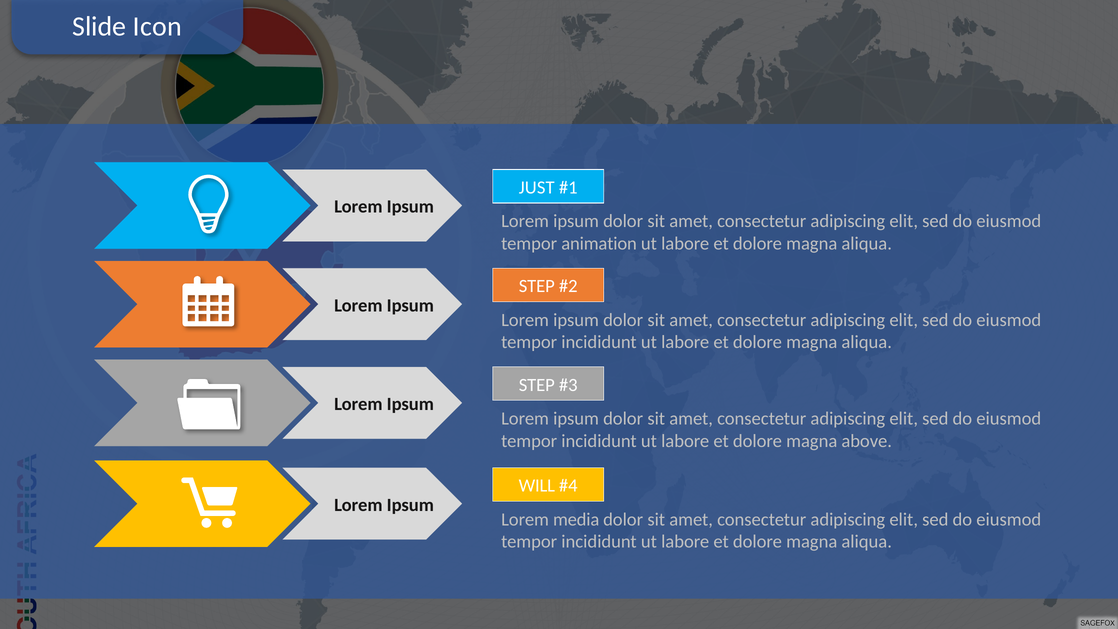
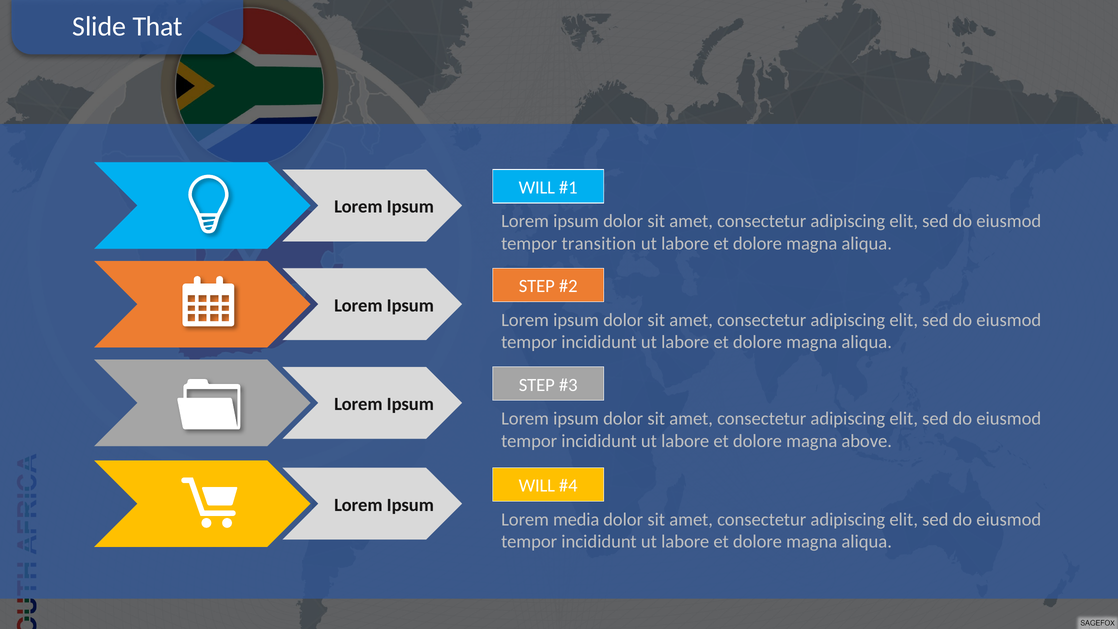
Icon: Icon -> That (158, 26)
JUST: JUST -> WILL (537, 188)
animation: animation -> transition (599, 243)
